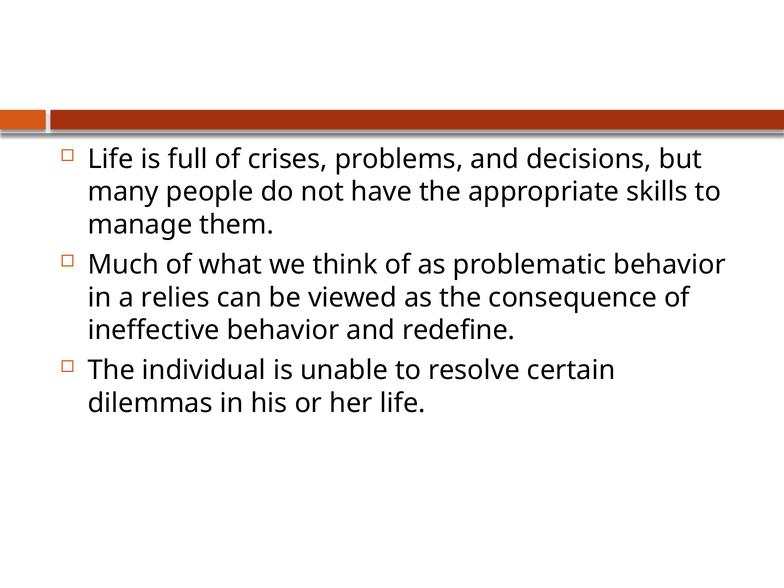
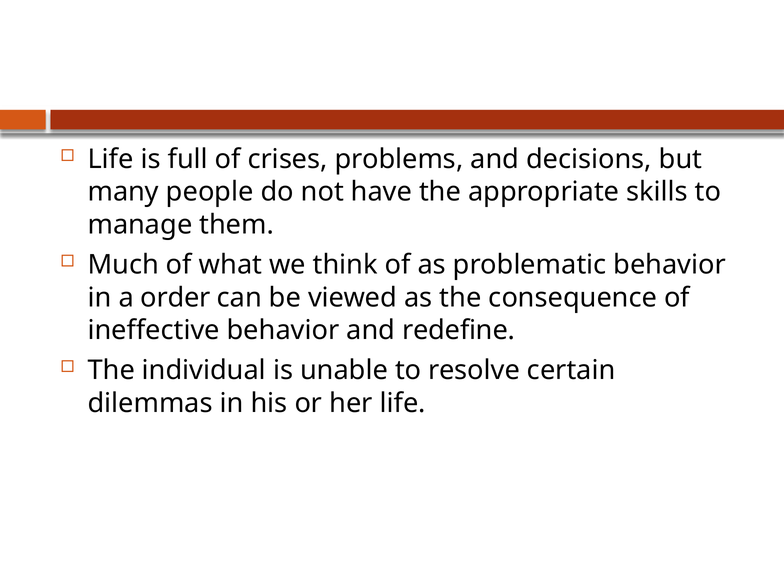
relies: relies -> order (175, 298)
